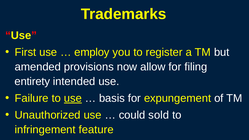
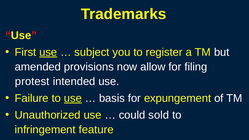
use underline: none -> present (48, 52)
employ: employ -> subject (92, 52)
entirety: entirety -> protest (32, 81)
